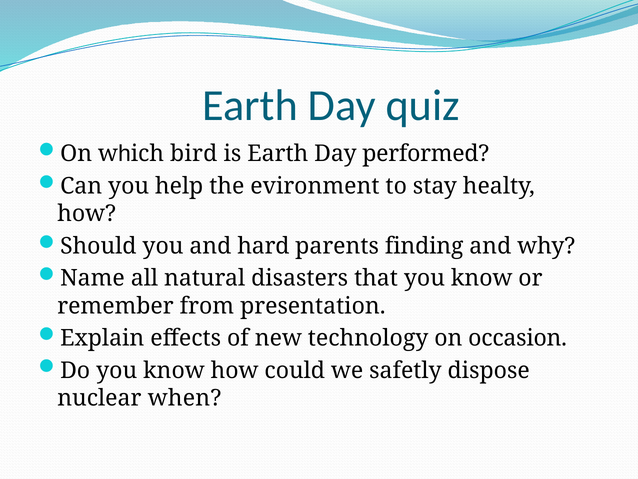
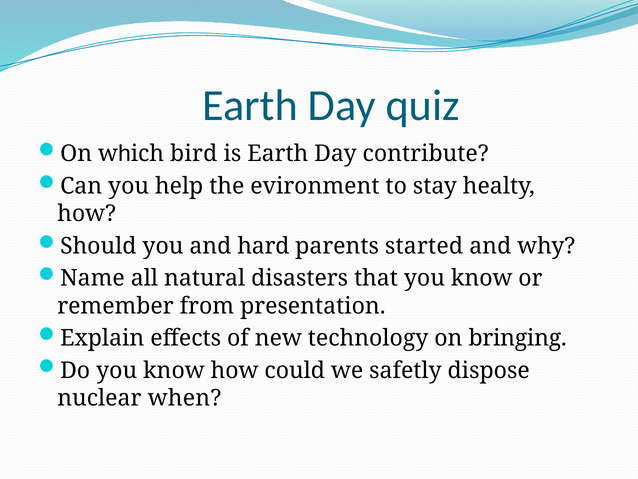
performed: performed -> contribute (426, 154)
finding: finding -> started (424, 246)
occasion: occasion -> bringing (518, 338)
